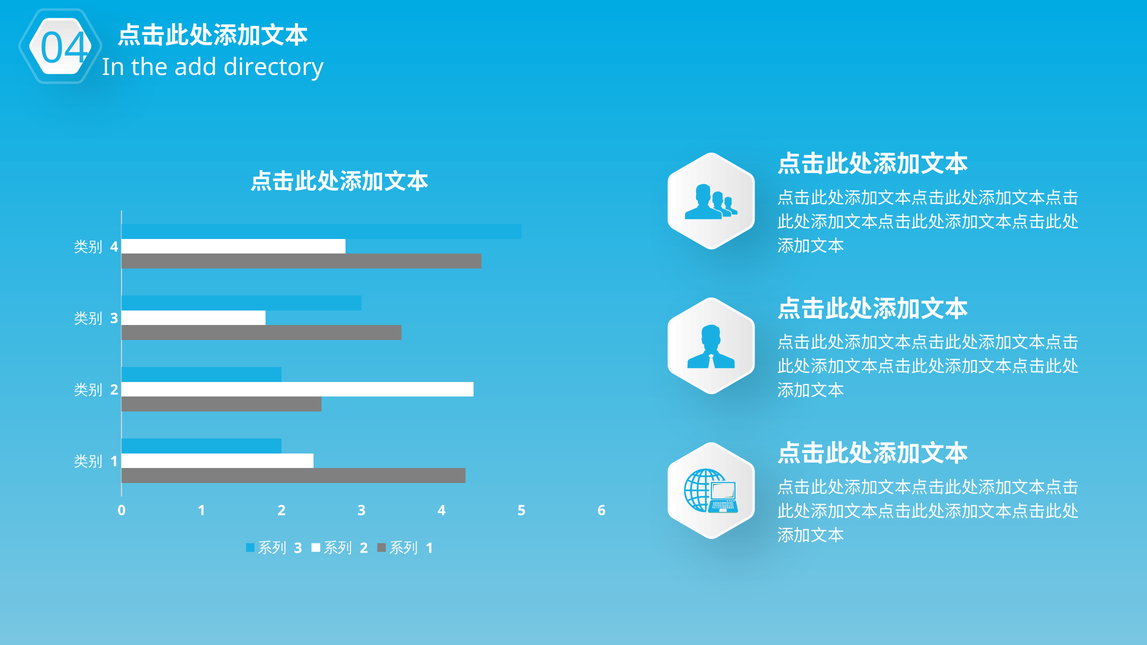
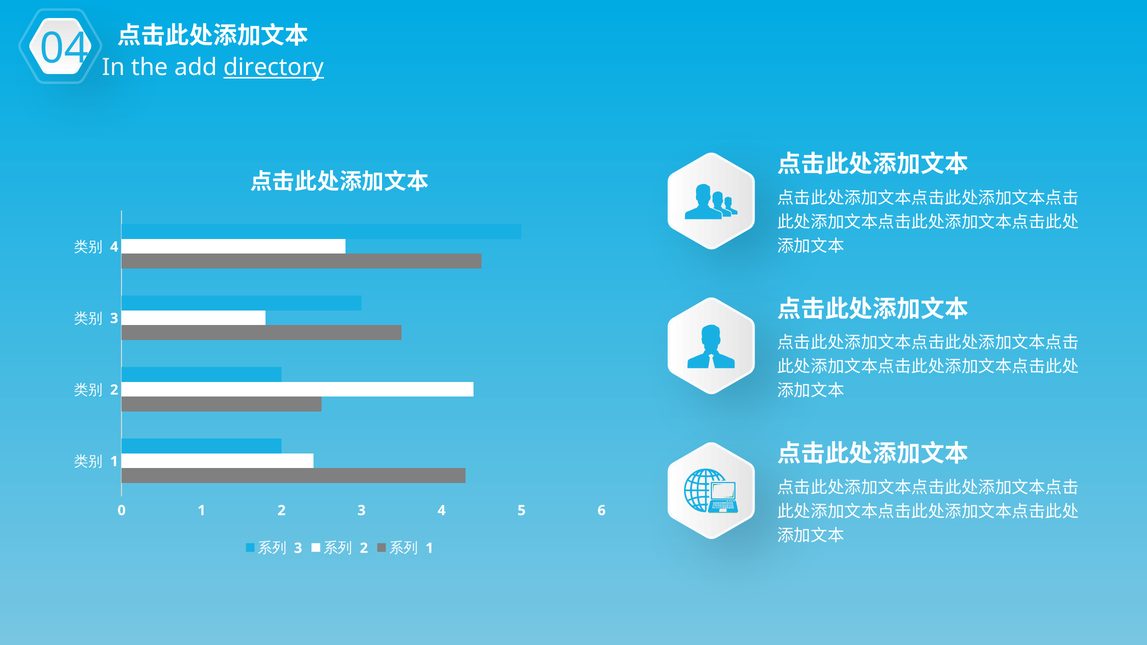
directory underline: none -> present (274, 67)
